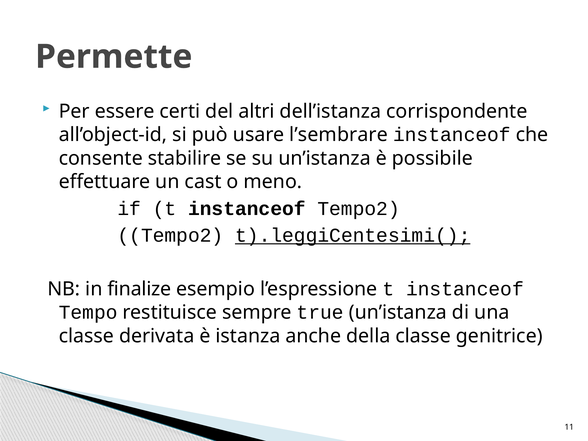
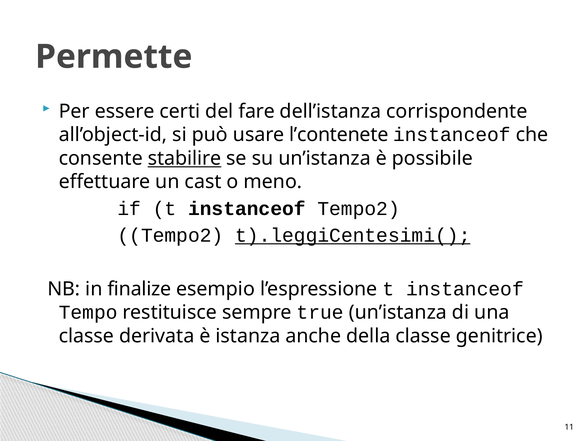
altri: altri -> fare (257, 111)
l’sembrare: l’sembrare -> l’contenete (339, 135)
stabilire underline: none -> present (185, 158)
